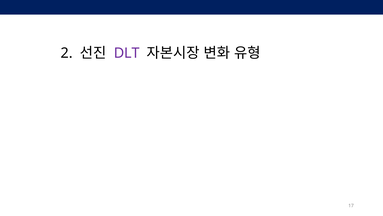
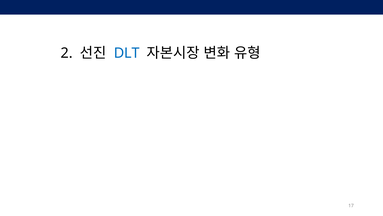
DLT colour: purple -> blue (127, 53)
